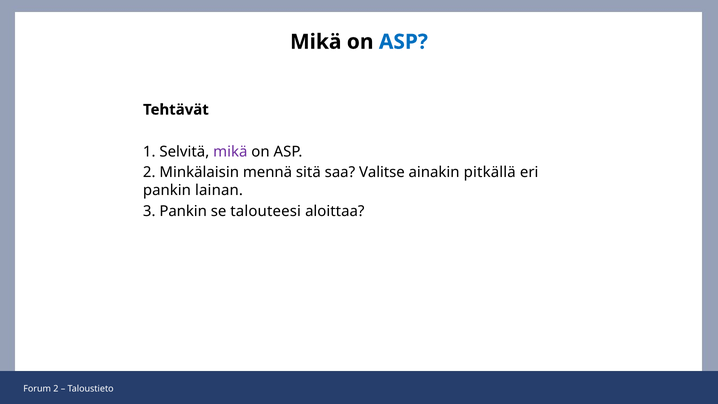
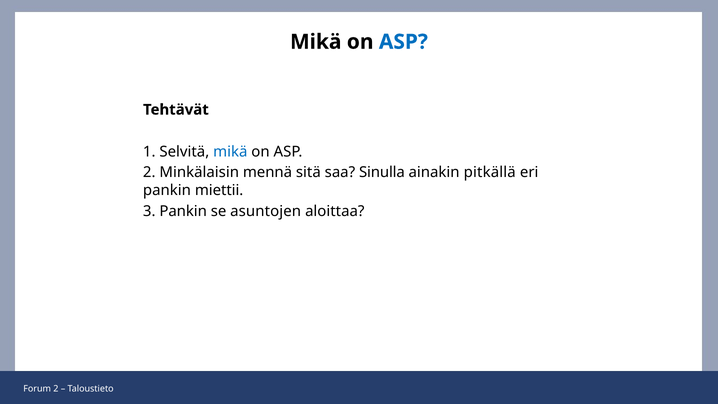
mikä colour: purple -> blue (230, 152)
Valitse: Valitse -> Sinulla (382, 172)
lainan: lainan -> miettii (219, 190)
talouteesi: talouteesi -> asuntojen (266, 211)
